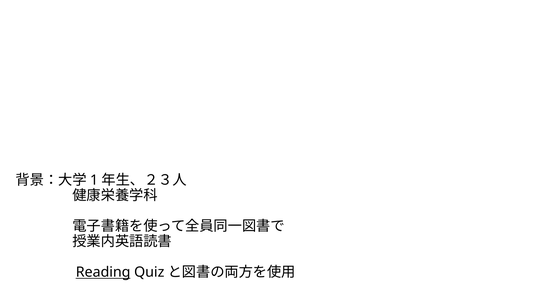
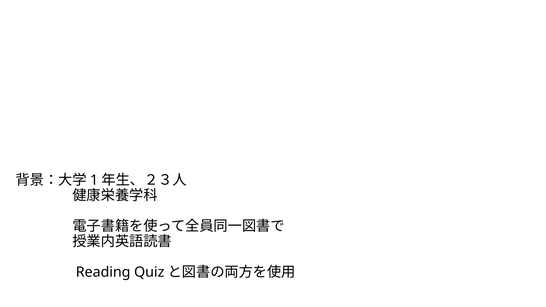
Reading underline: present -> none (103, 272)
